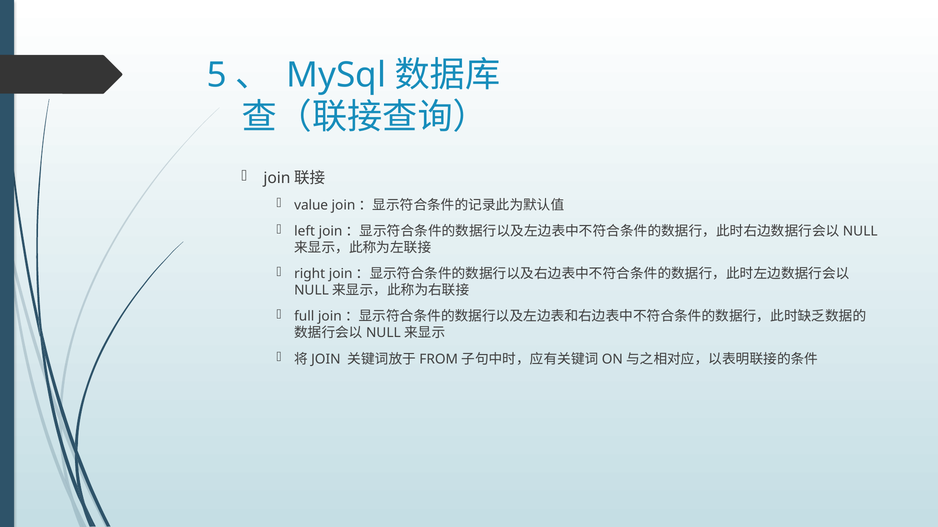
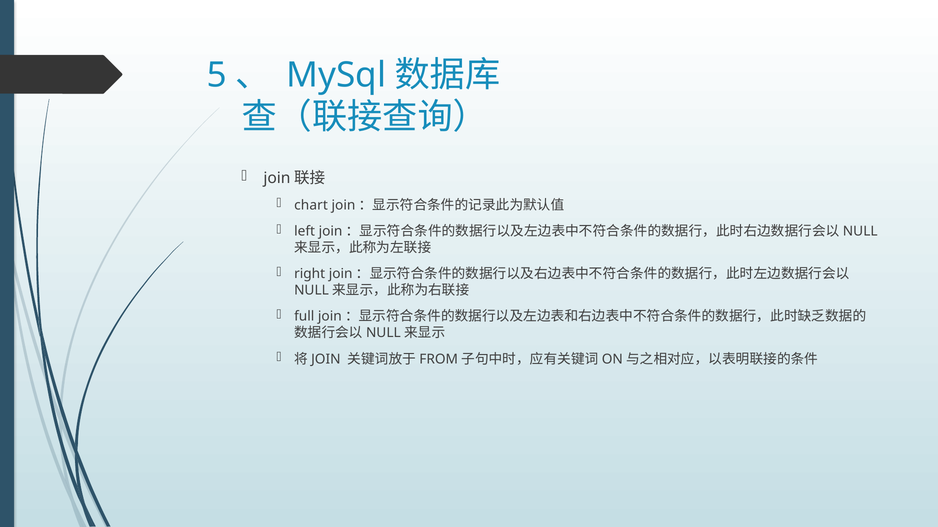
value: value -> chart (311, 205)
